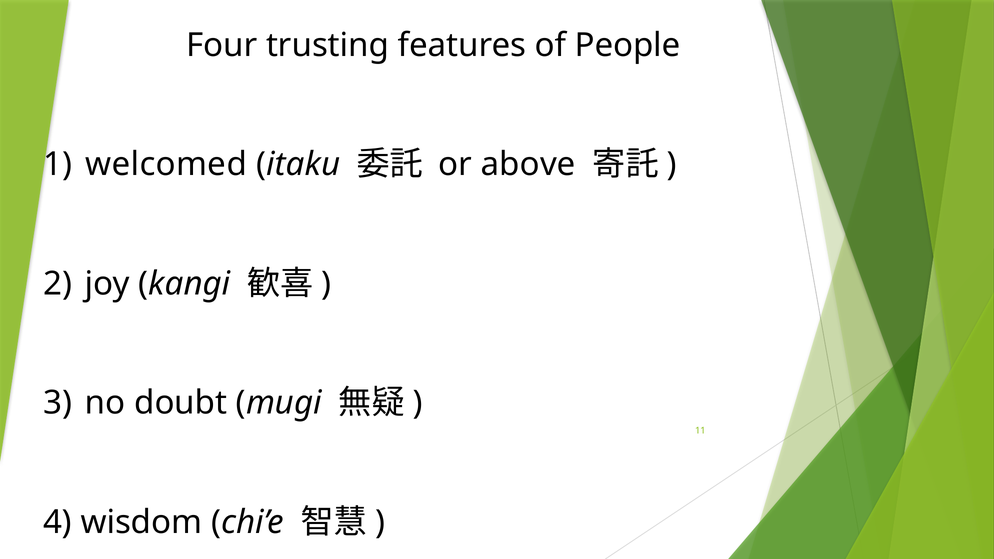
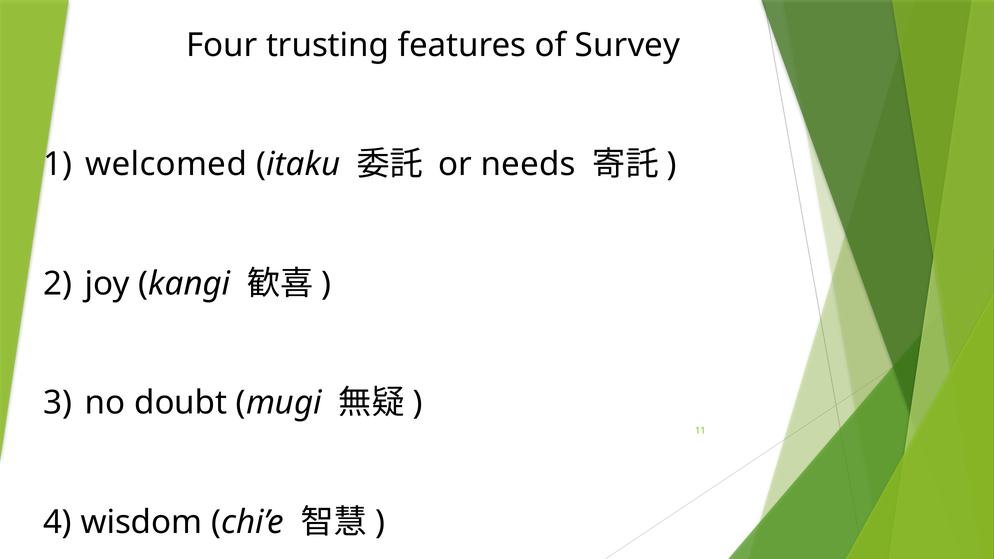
People: People -> Survey (628, 45)
above: above -> needs (528, 165)
